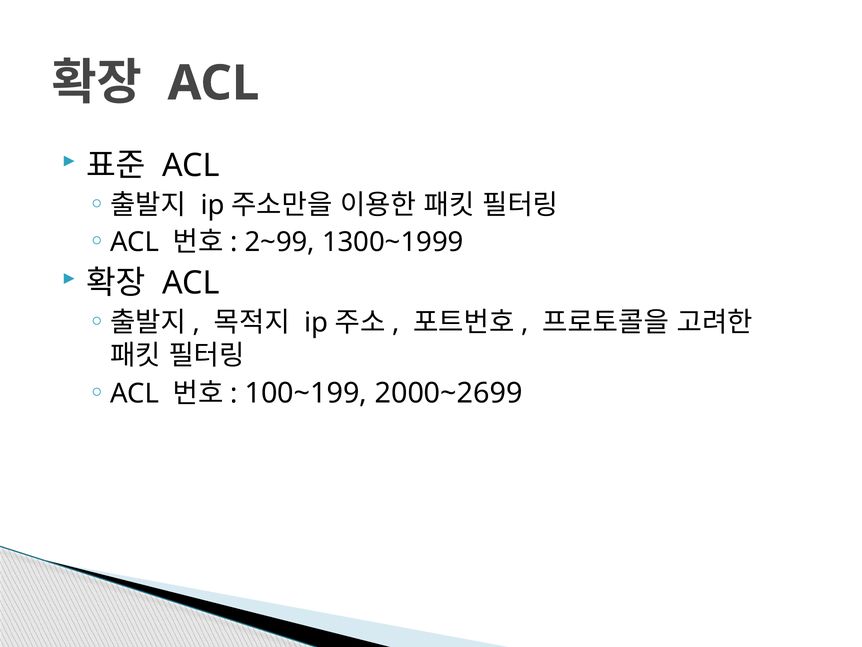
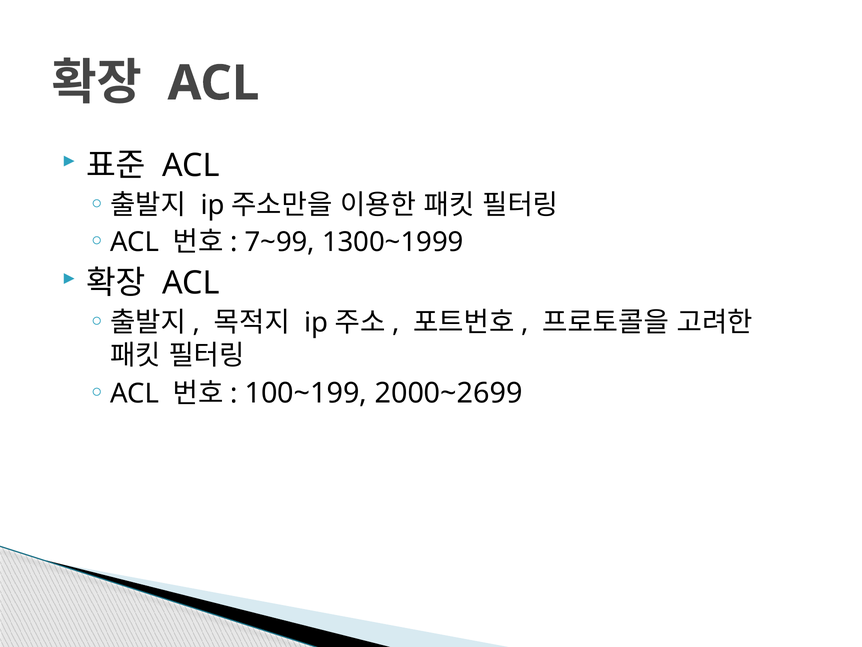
2~99: 2~99 -> 7~99 (280, 242)
